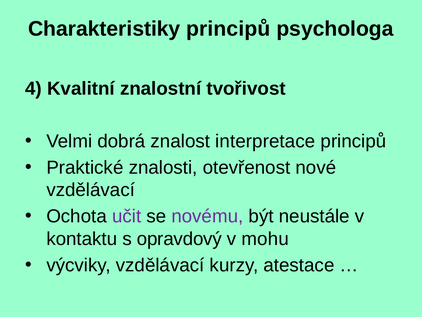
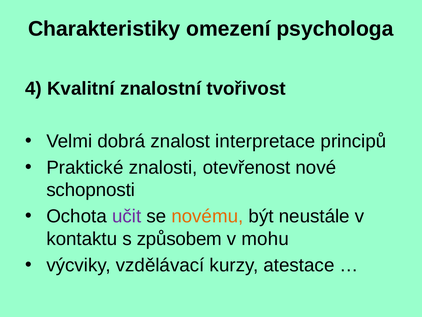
Charakteristiky principů: principů -> omezení (228, 29)
vzdělávací: vzdělávací -> schopnosti (91, 190)
novému colour: purple -> orange (207, 216)
opravdový: opravdový -> způsobem (179, 239)
